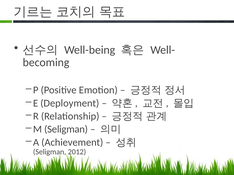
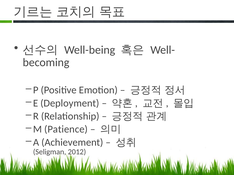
M Seligman: Seligman -> Patience (66, 130)
